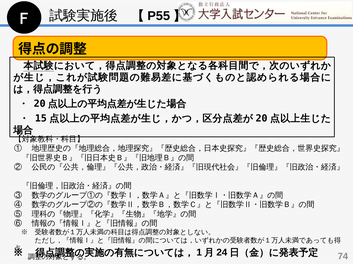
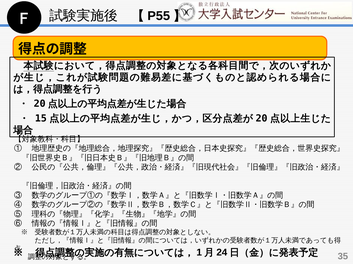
74: 74 -> 35 (343, 257)
